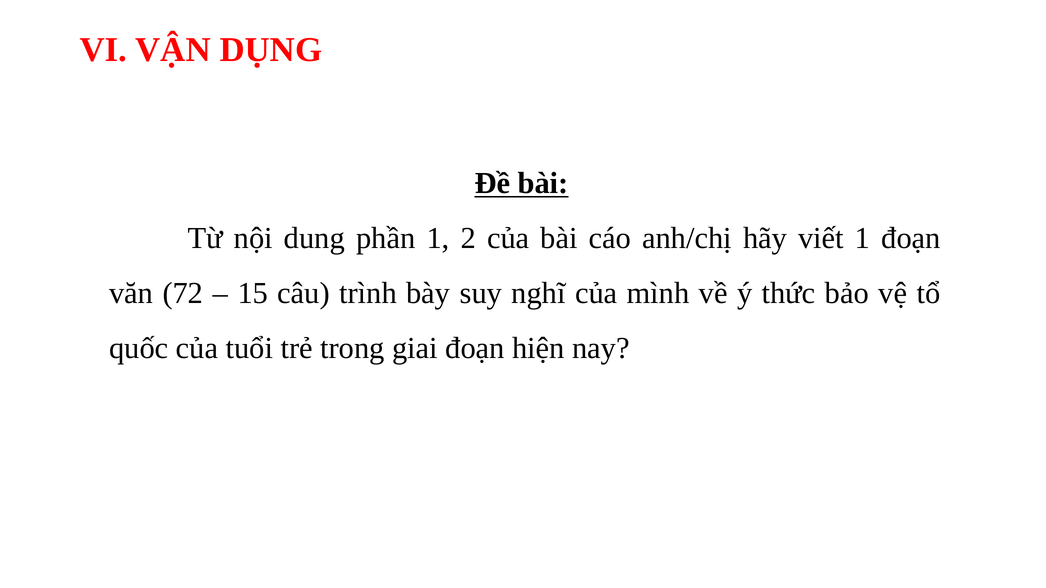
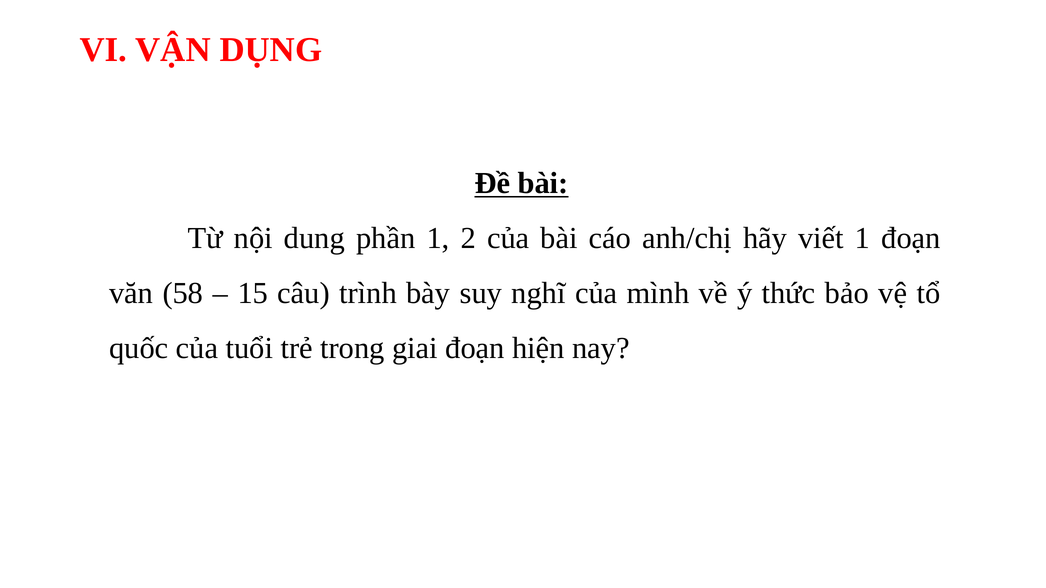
72: 72 -> 58 (183, 293)
